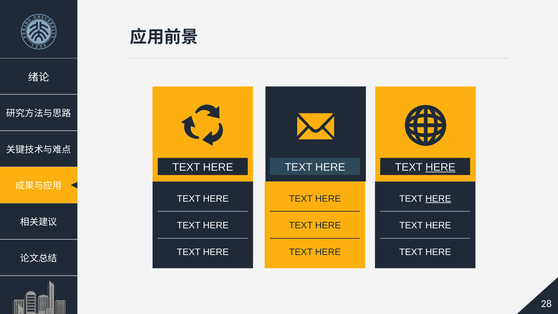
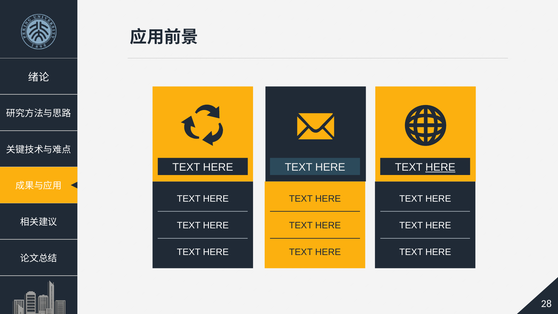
HERE underline: present -> none (438, 199)
